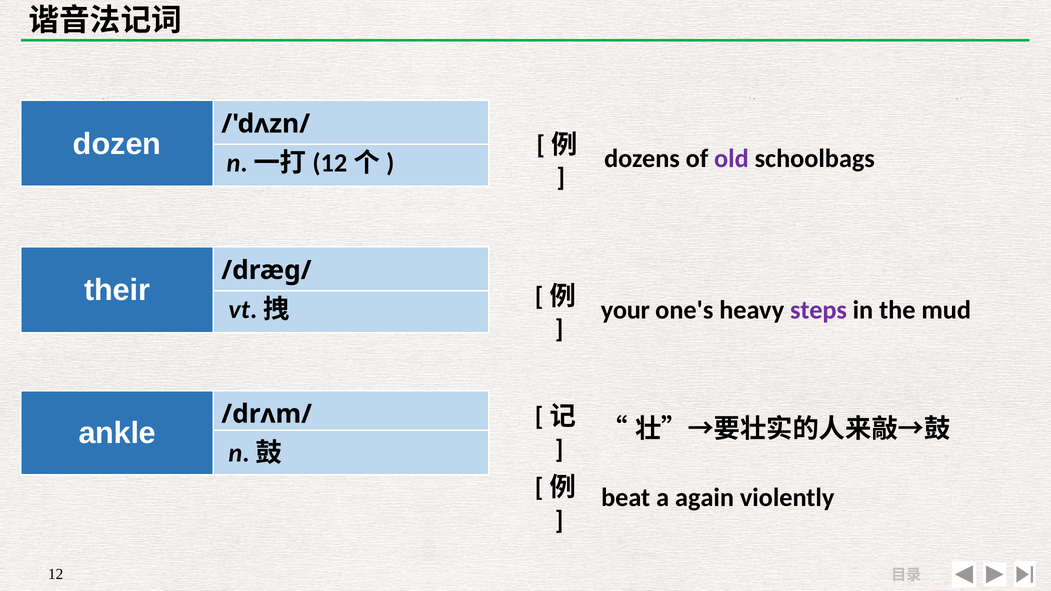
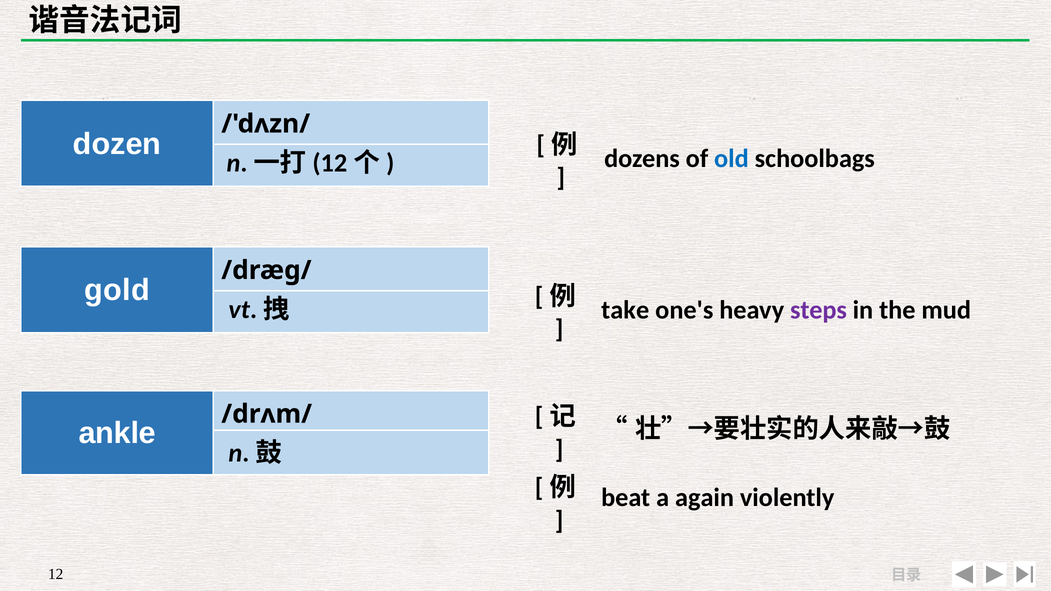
old colour: purple -> blue (731, 159)
their: their -> gold (117, 290)
your: your -> take (625, 310)
